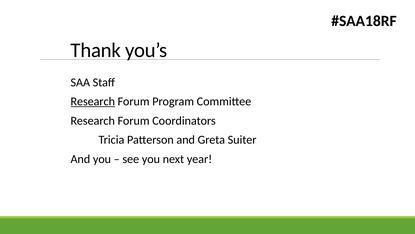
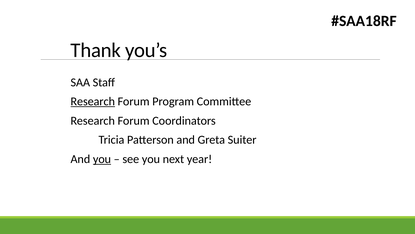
you underline: none -> present (102, 159)
